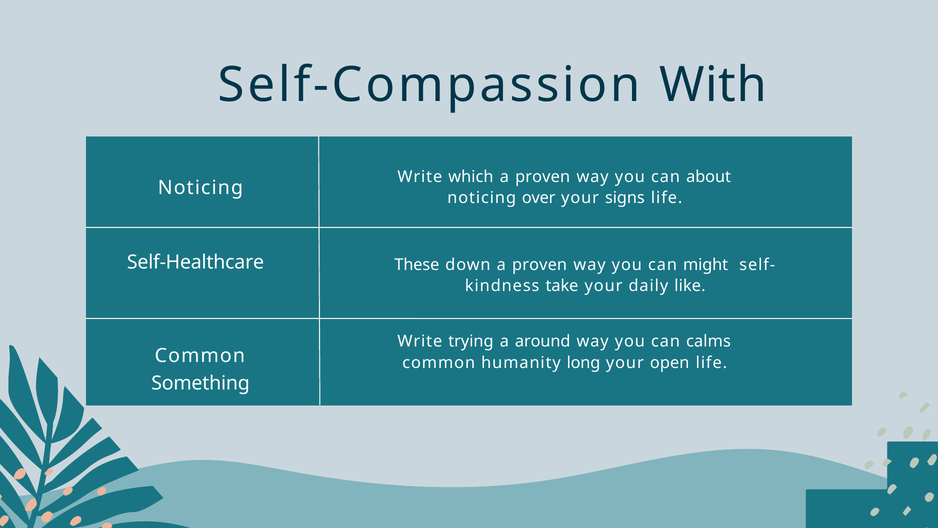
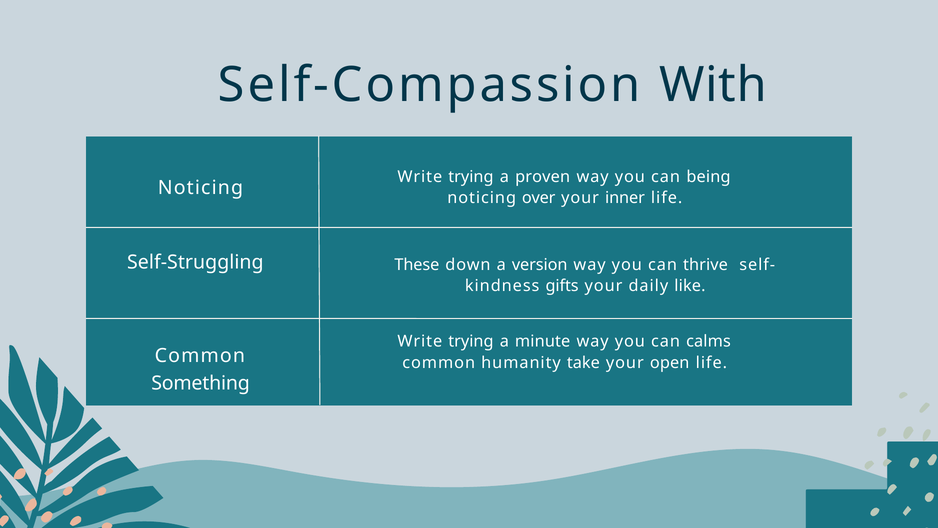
which: which -> trying (471, 177)
about: about -> being (708, 177)
signs: signs -> inner (625, 198)
Self-Healthcare: Self-Healthcare -> Self-Struggling (195, 262)
down a proven: proven -> version (540, 265)
might: might -> thrive (705, 265)
take: take -> gifts (562, 286)
around: around -> minute (543, 341)
long: long -> take (583, 363)
